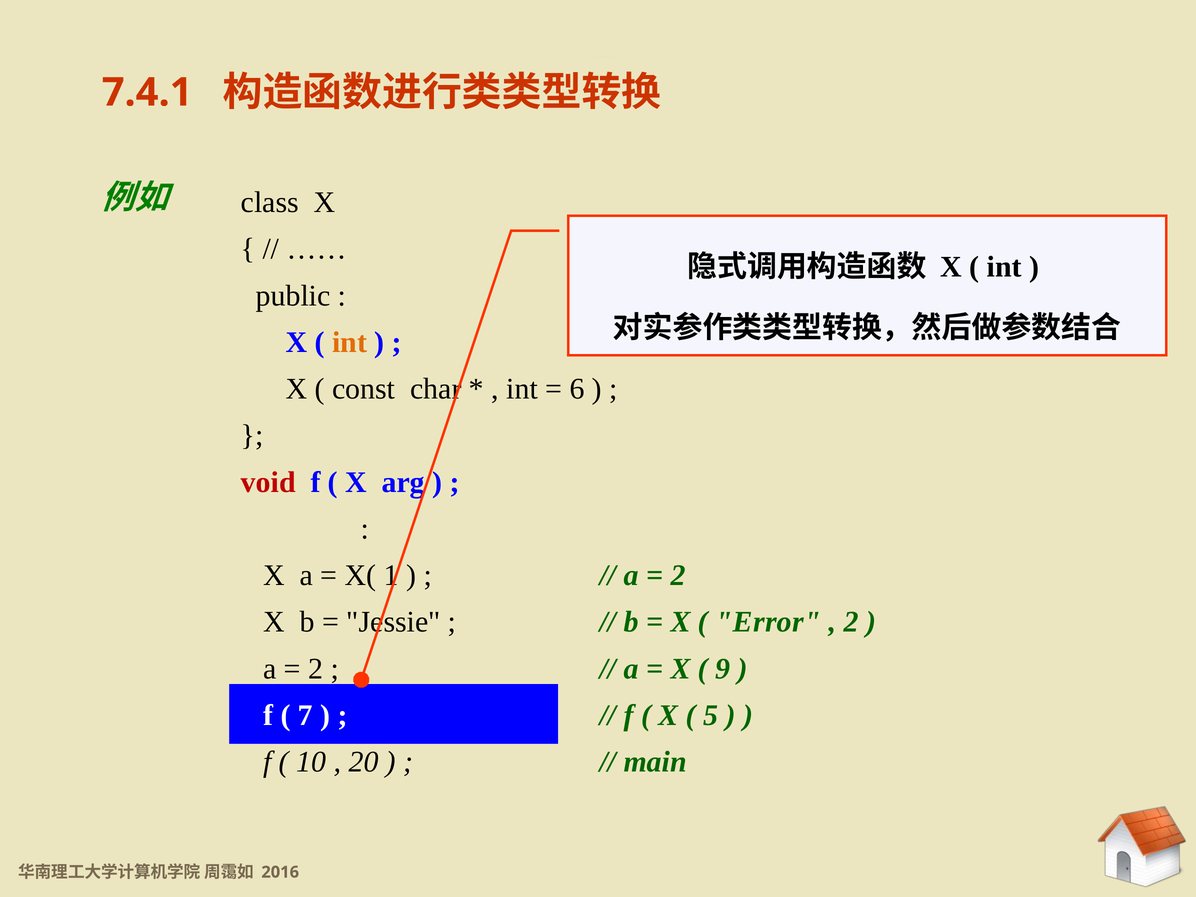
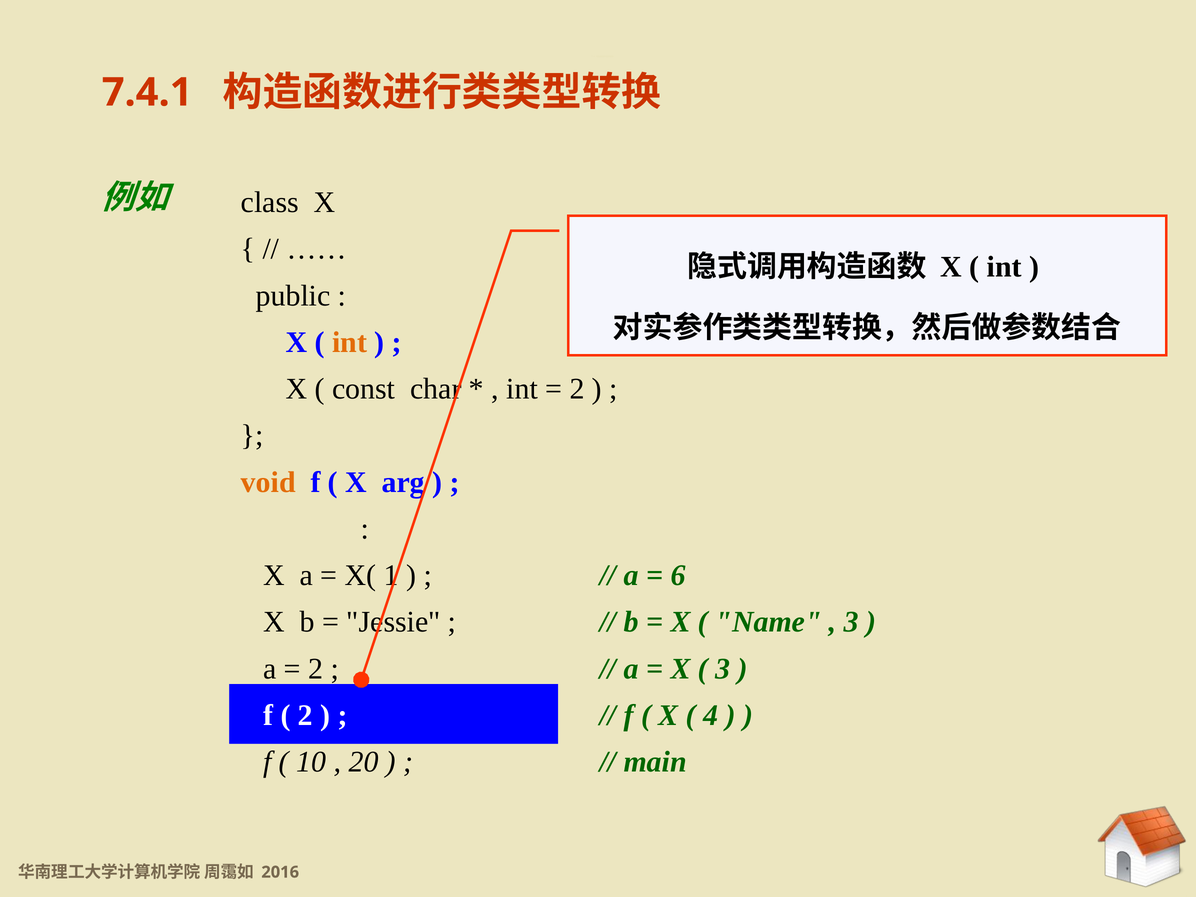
6: 6 -> 2 (577, 389)
void colour: red -> orange (268, 482)
2: 2 -> 6 (678, 575)
Error: Error -> Name (769, 622)
2: 2 -> 3 (851, 622)
9: 9 -> 3 (723, 669)
7: 7 -> 2 (305, 715)
5: 5 -> 4 (711, 715)
